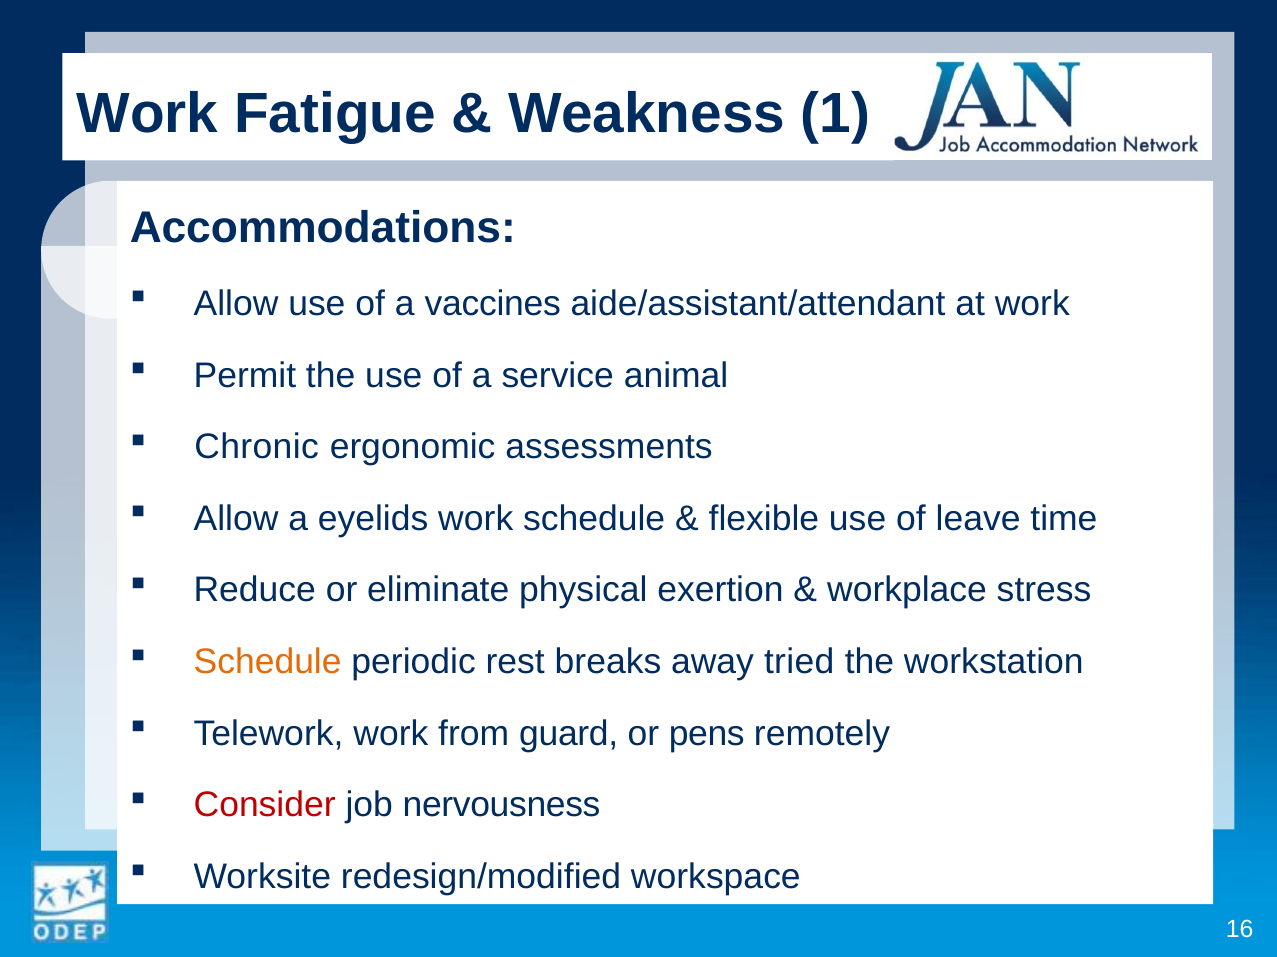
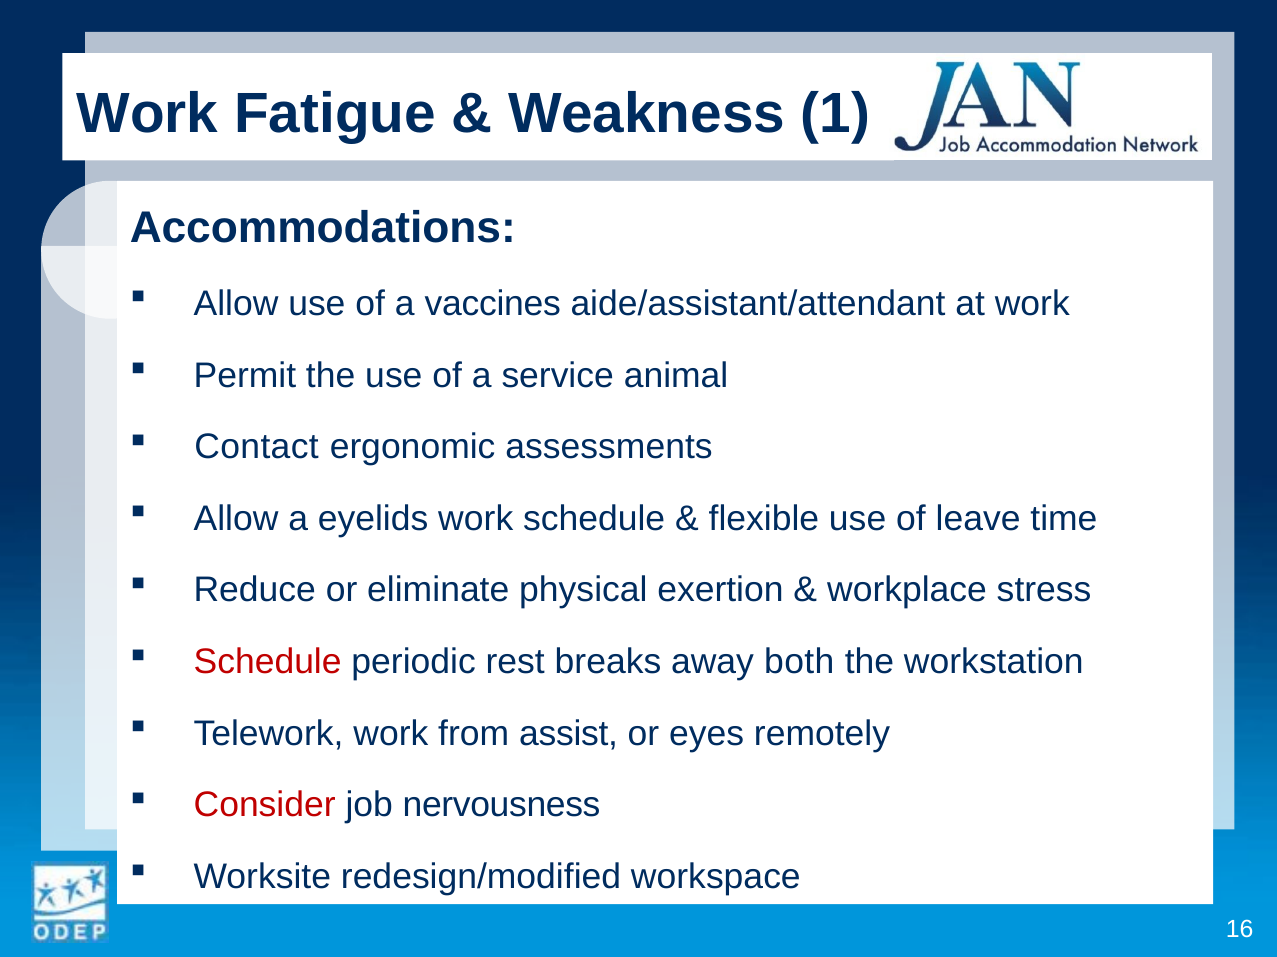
Chronic: Chronic -> Contact (257, 447)
Schedule colour: orange -> red (268, 662)
tried: tried -> both (799, 662)
guard: guard -> assist (569, 734)
pens: pens -> eyes (707, 734)
